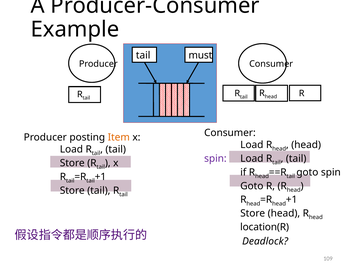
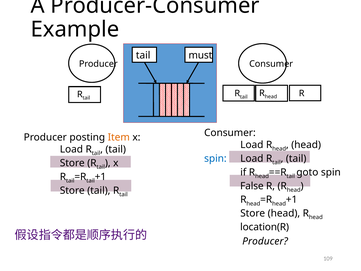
spin colour: purple -> blue (215, 158)
Goto: Goto -> False (252, 186)
Deadlock: Deadlock -> Producer (265, 241)
